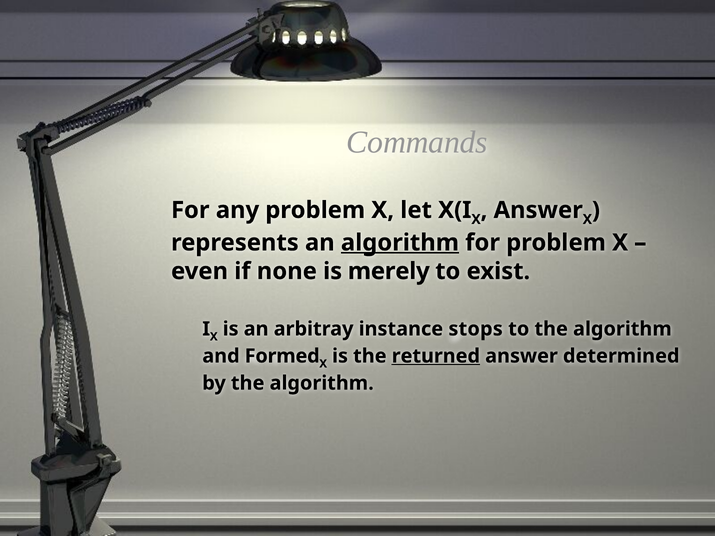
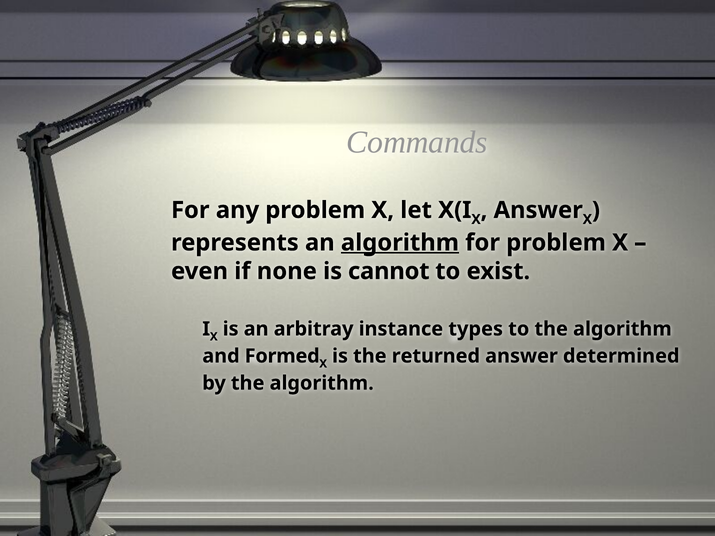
merely: merely -> cannot (389, 271)
stops: stops -> types (476, 329)
returned underline: present -> none (436, 356)
